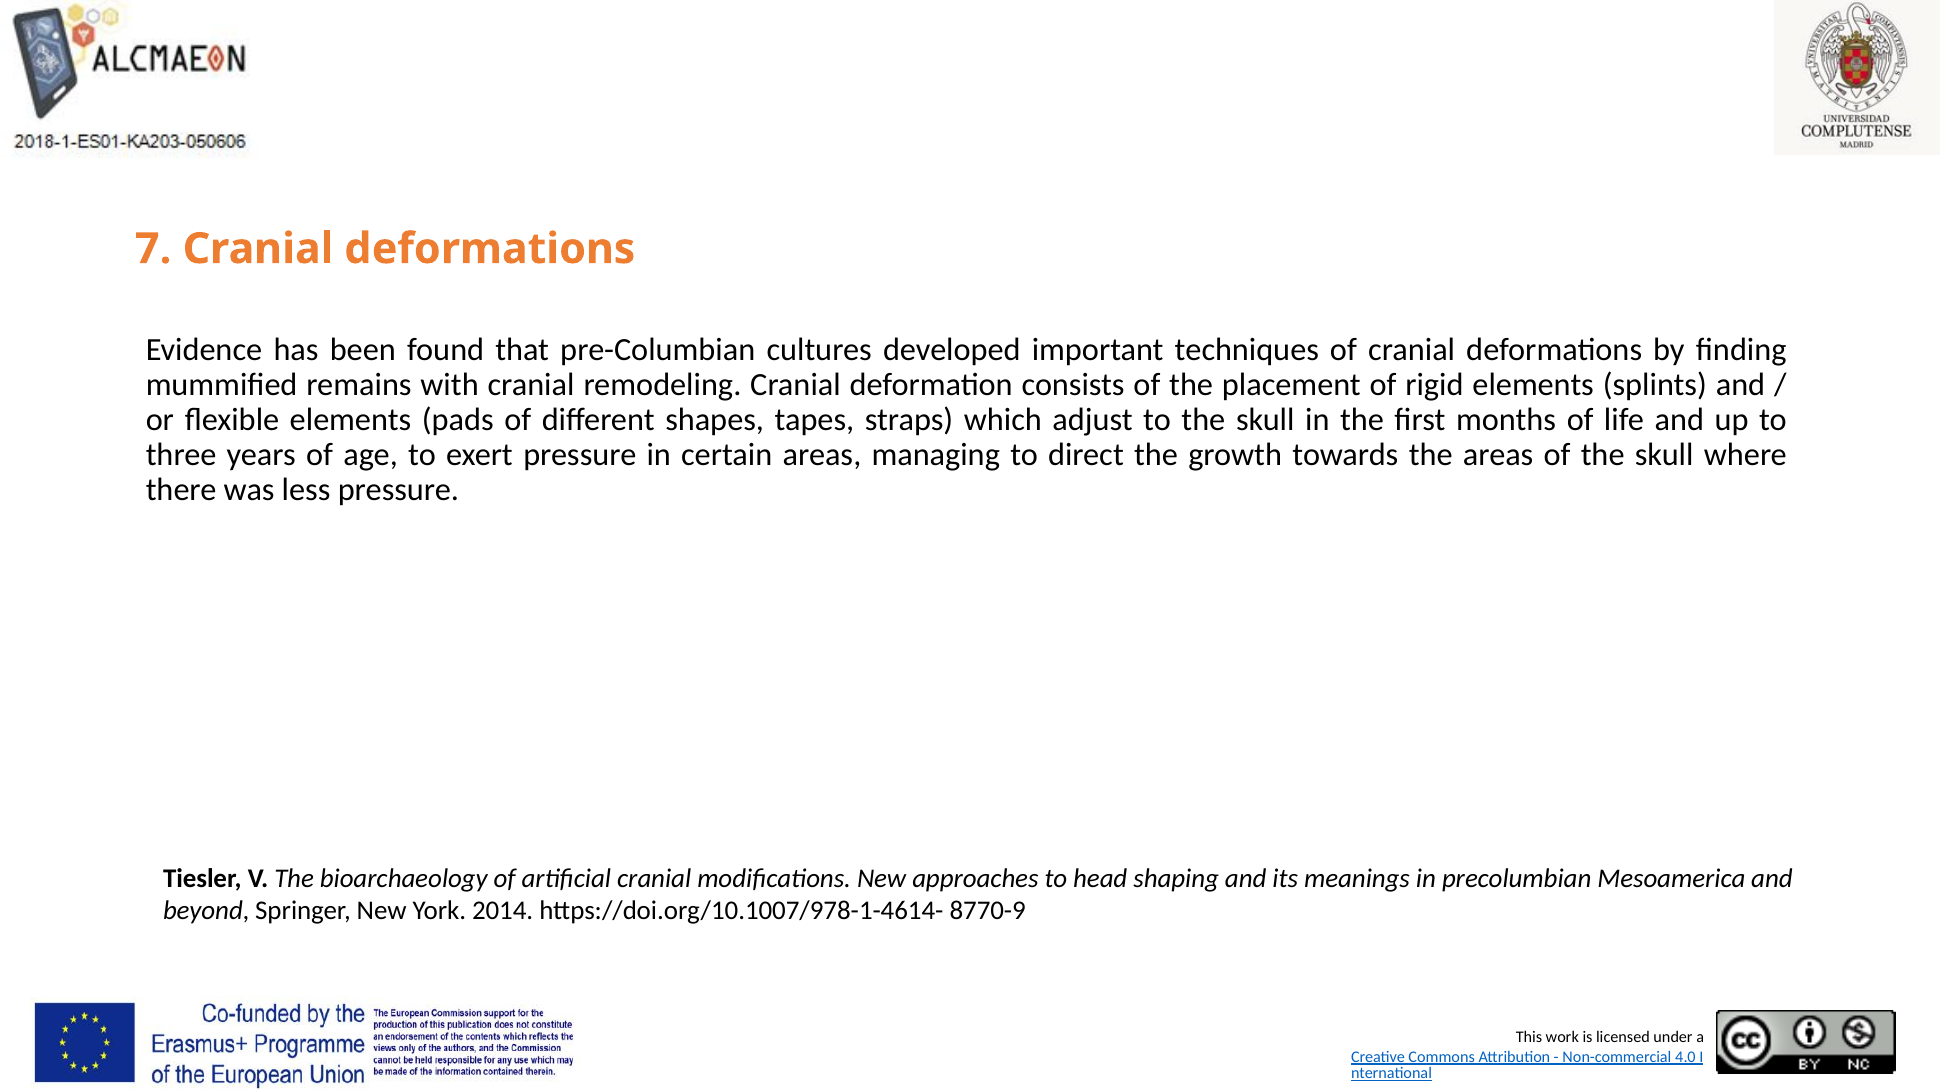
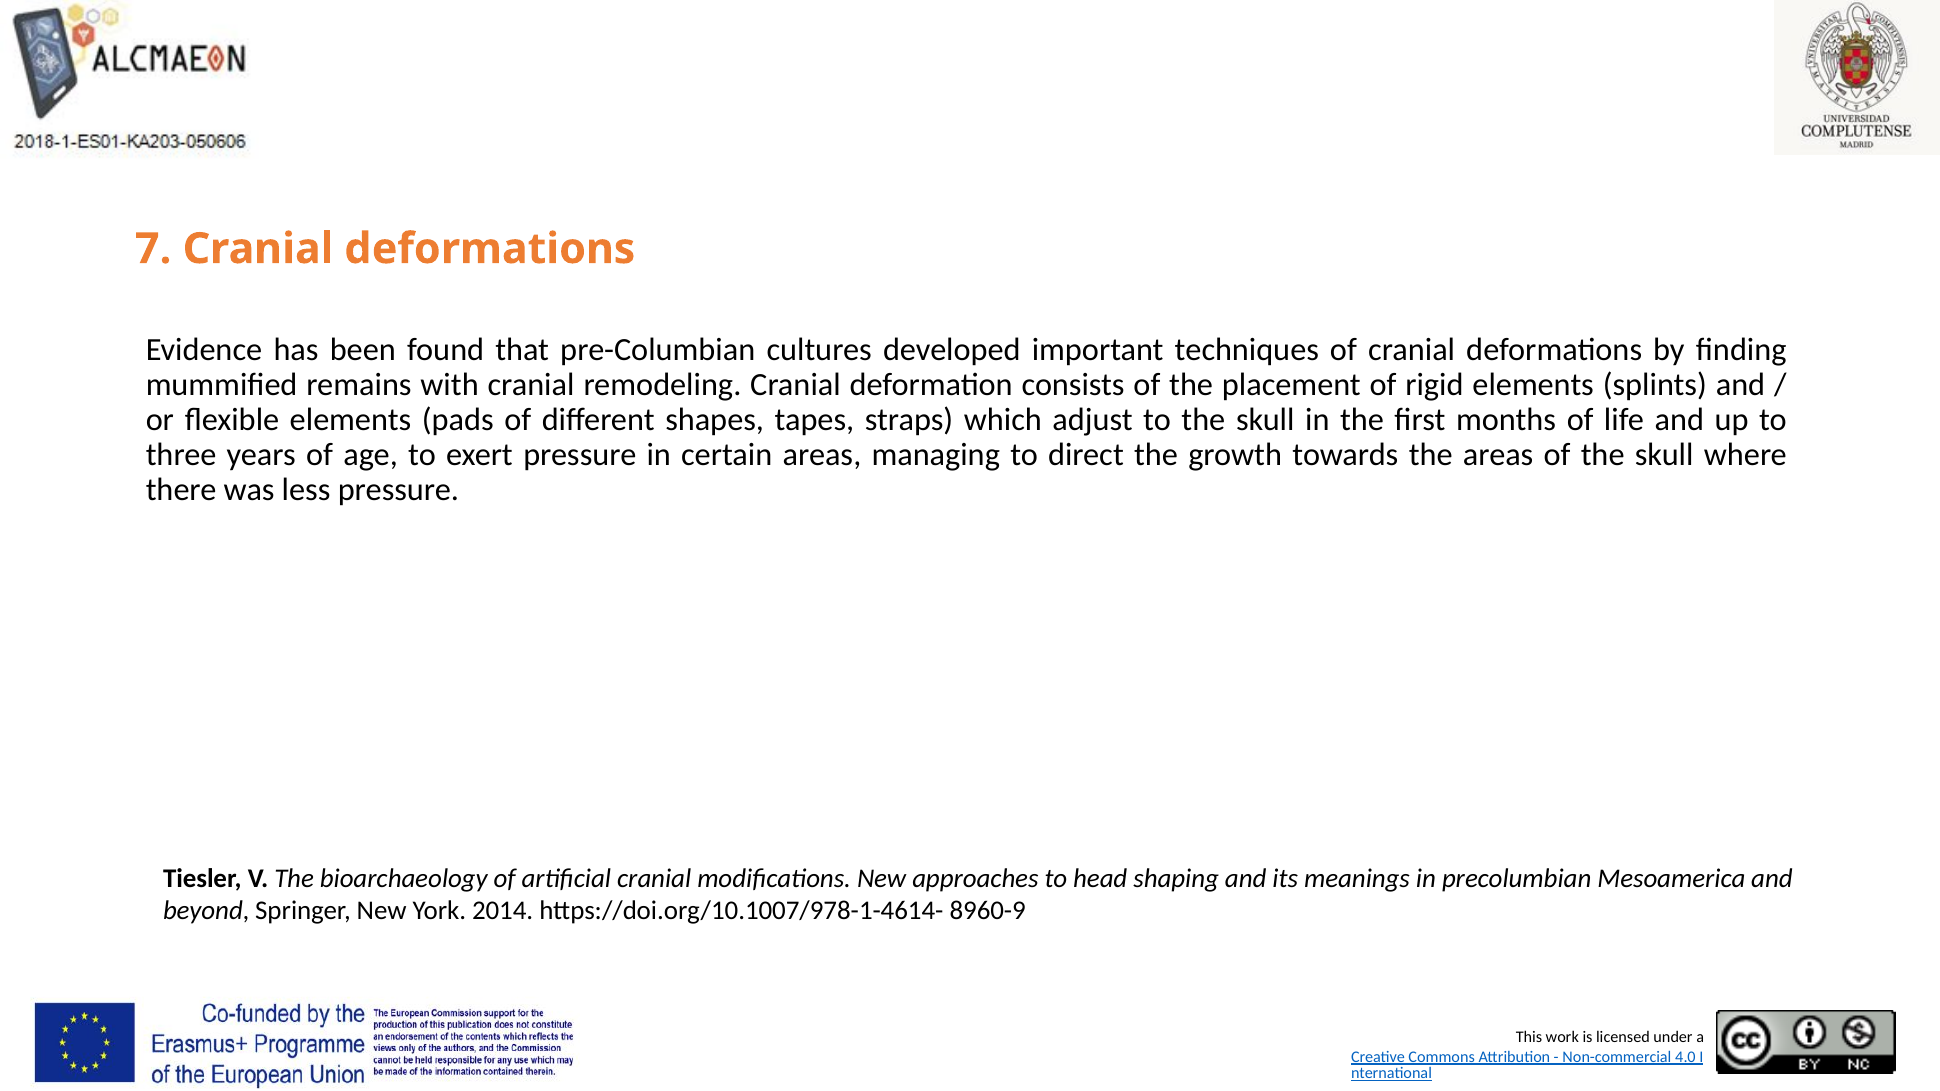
8770-9: 8770-9 -> 8960-9 (988, 911)
